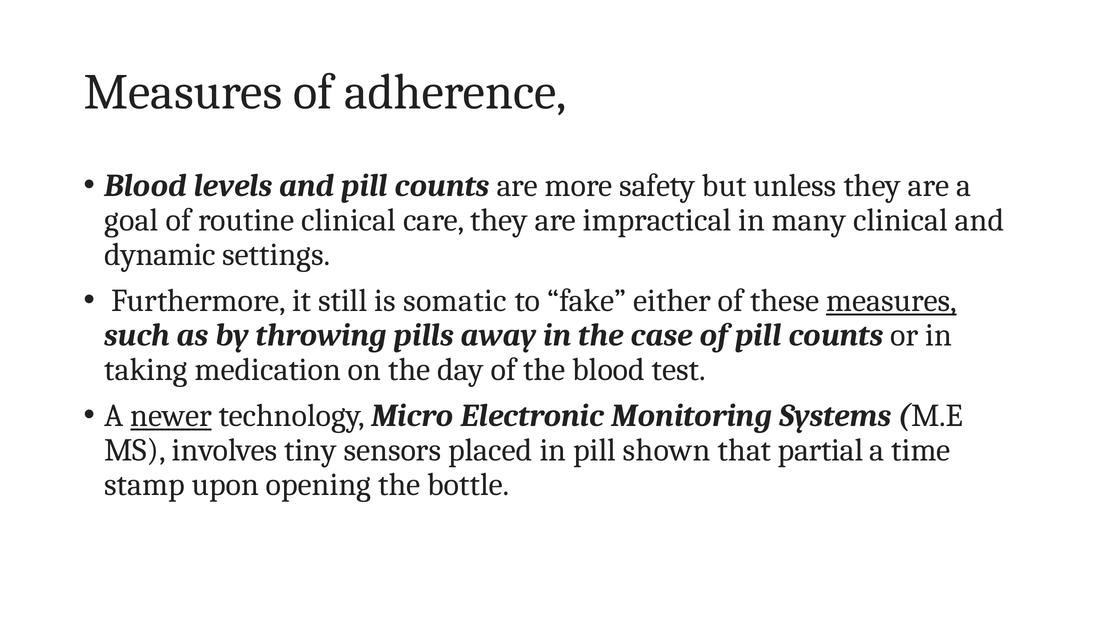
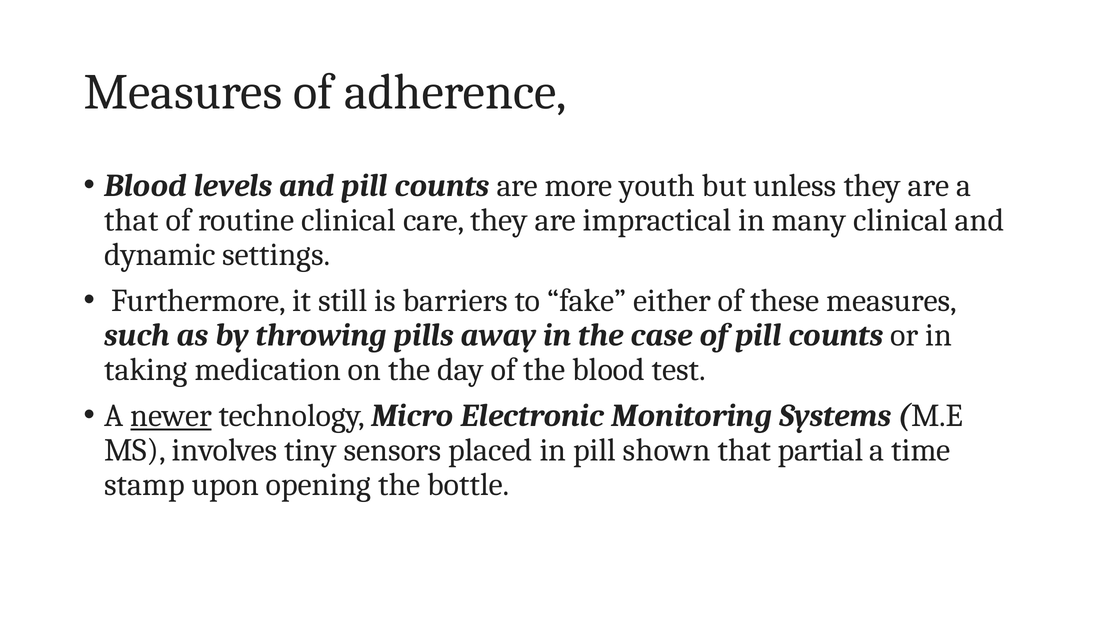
safety: safety -> youth (657, 185)
goal: goal -> that (131, 220)
somatic: somatic -> barriers (455, 301)
measures underline: present -> none (891, 301)
